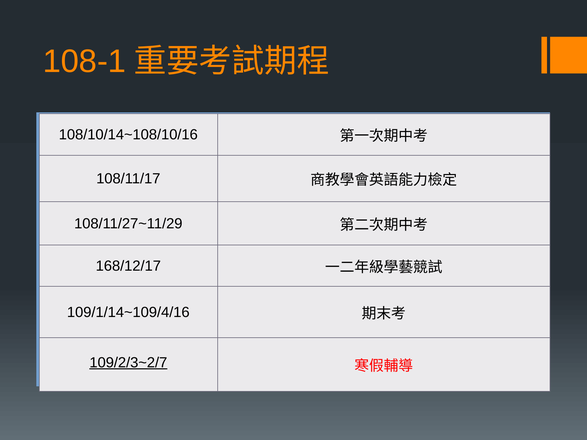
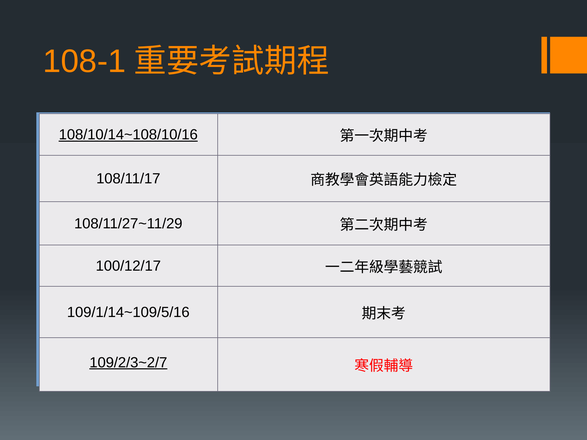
108/10/14~108/10/16 underline: none -> present (128, 135)
168/12/17: 168/12/17 -> 100/12/17 (128, 266)
109/1/14~109/4/16: 109/1/14~109/4/16 -> 109/1/14~109/5/16 (128, 312)
